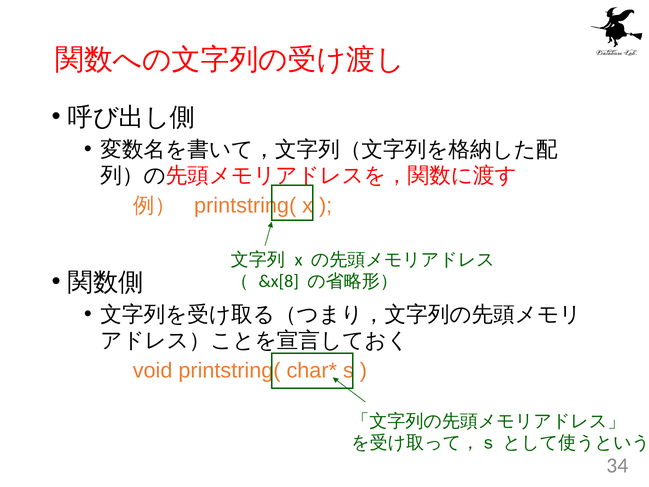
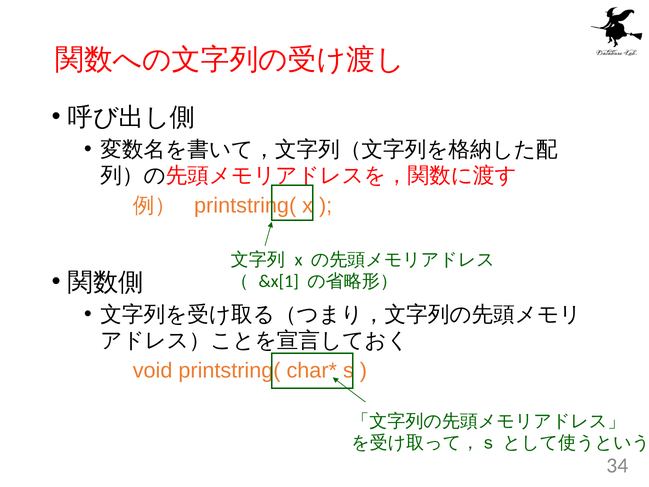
&x[8: &x[8 -> &x[1 (279, 281)
